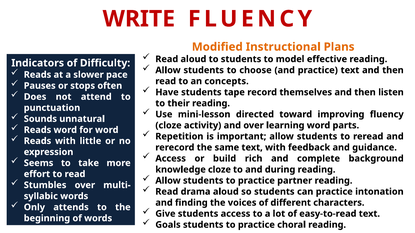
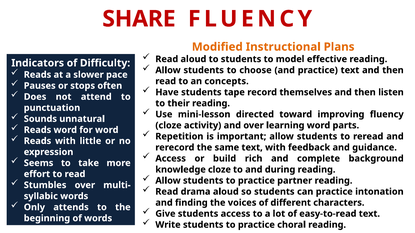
WRITE: WRITE -> SHARE (139, 19)
Goals: Goals -> Write (168, 225)
